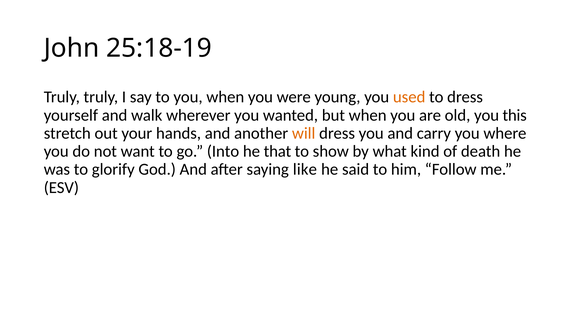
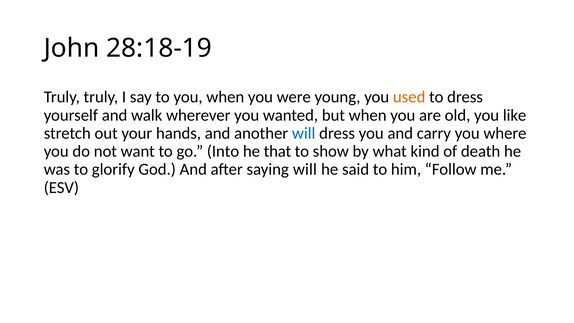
25:18-19: 25:18-19 -> 28:18-19 (159, 48)
this: this -> like (515, 115)
will colour: orange -> blue (304, 133)
saying like: like -> will (305, 169)
